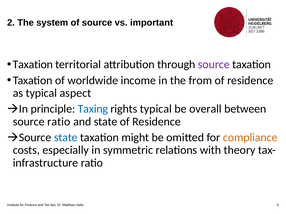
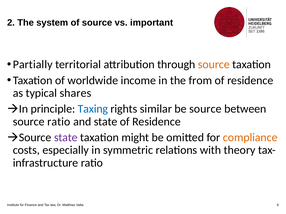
Taxation: Taxation -> Partially (33, 65)
source colour: purple -> orange (214, 65)
aspect: aspect -> shares (75, 93)
rights typical: typical -> similar (156, 109)
be overall: overall -> source (205, 109)
state colour: blue -> purple (66, 138)
